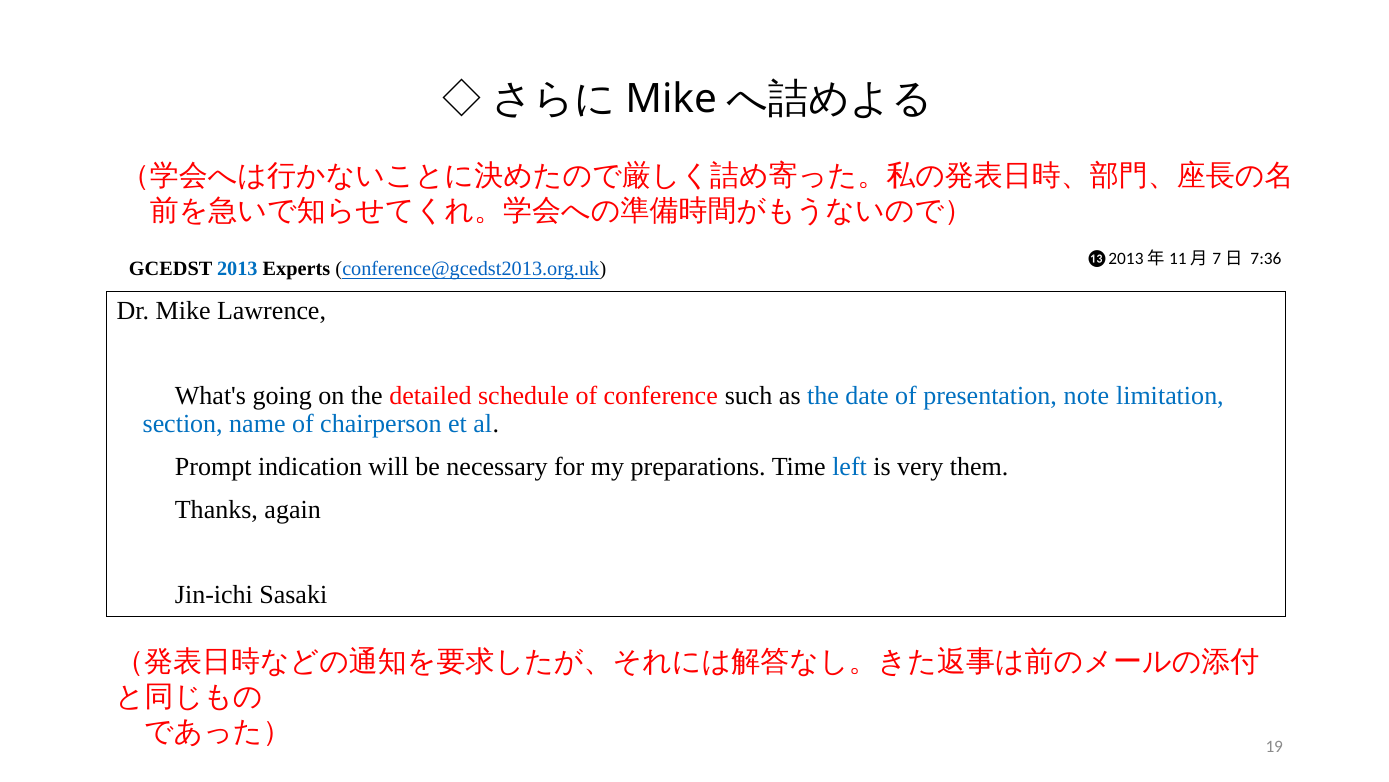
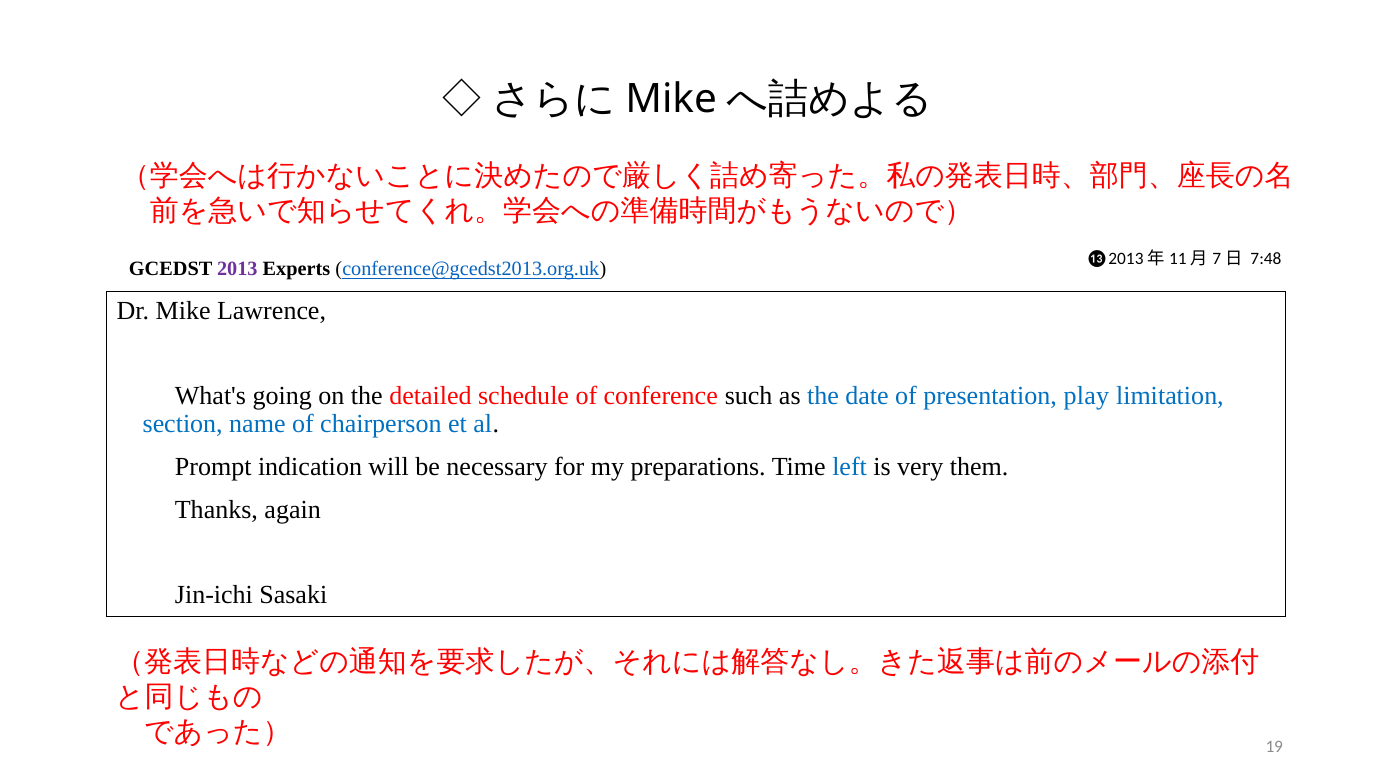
7:36: 7:36 -> 7:48 (1266, 259)
2013 colour: blue -> purple (237, 269)
note: note -> play (1086, 396)
